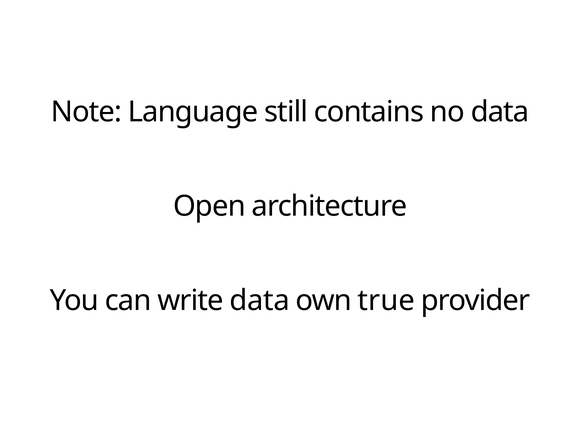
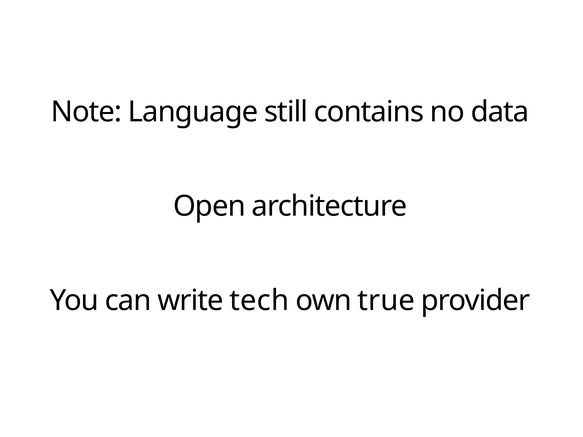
write data: data -> tech (259, 301)
